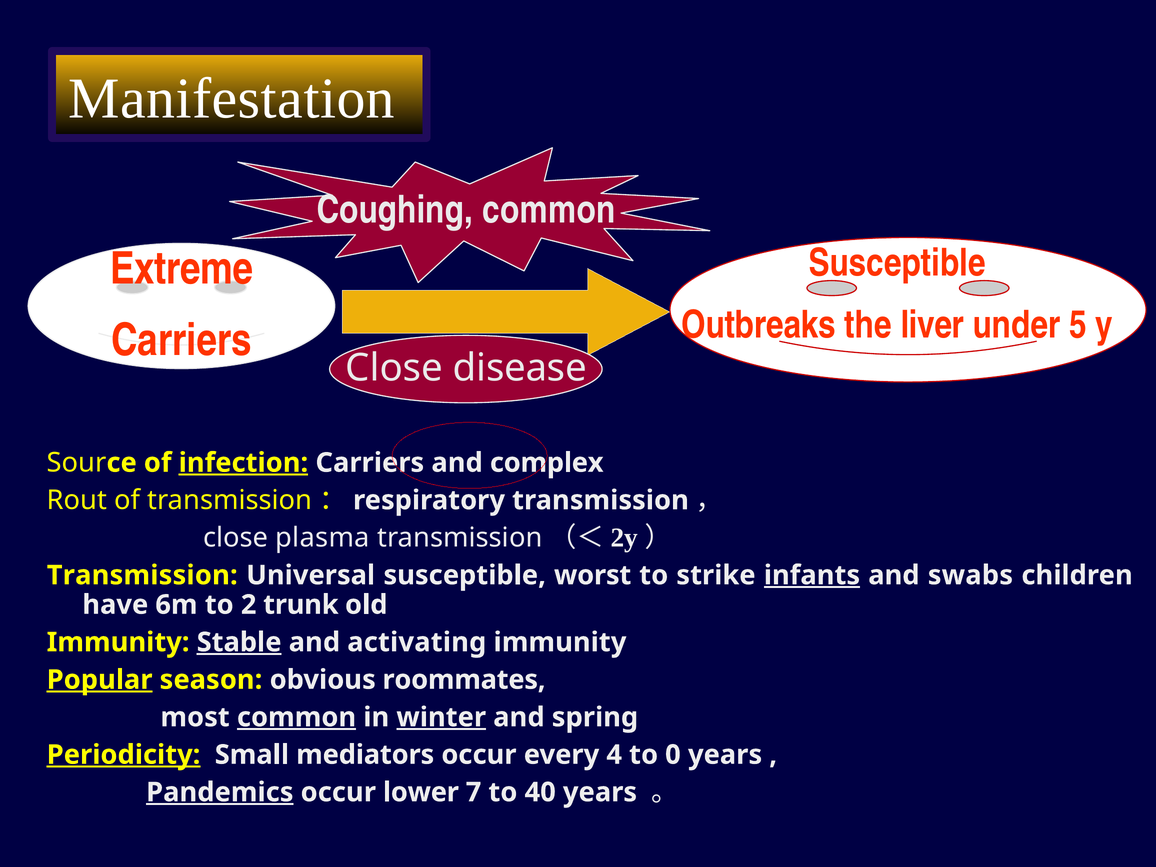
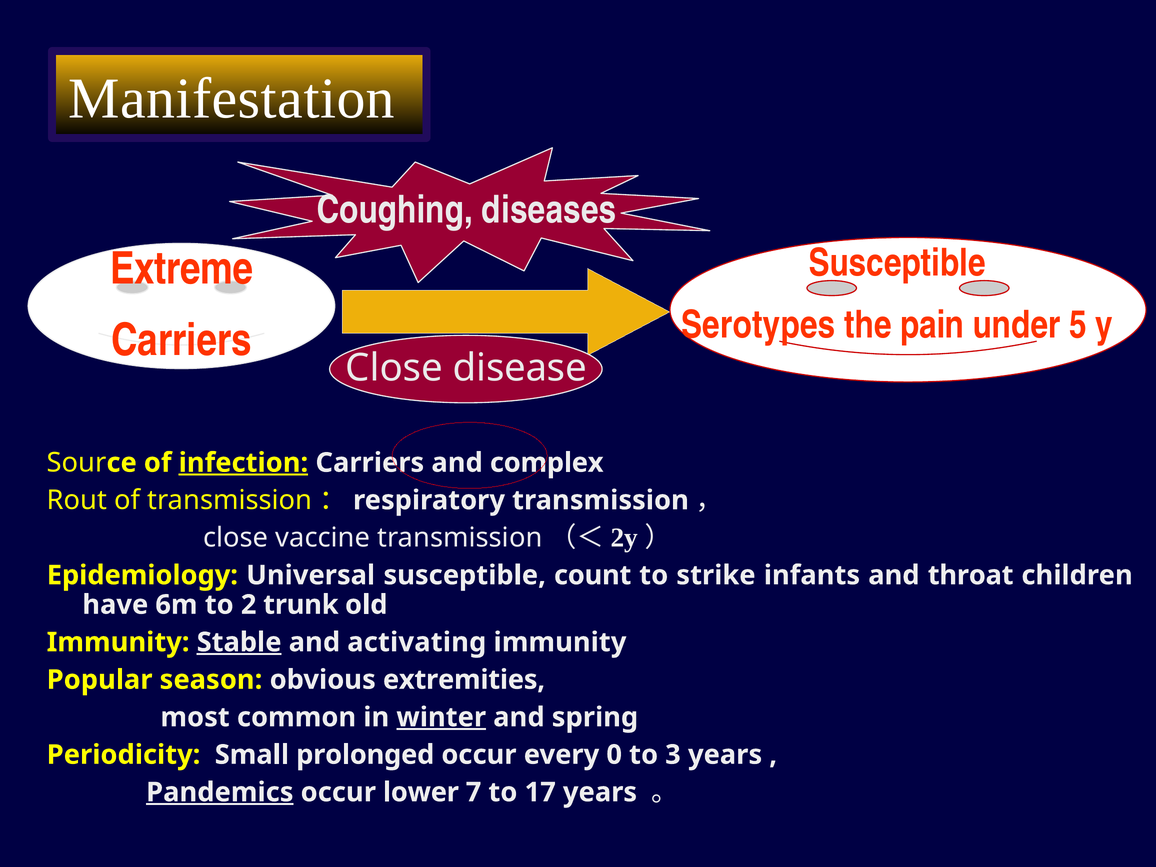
Coughing common: common -> diseases (549, 210)
Outbreaks: Outbreaks -> Serotypes (758, 325)
liver: liver -> pain (932, 325)
plasma: plasma -> vaccine (323, 538)
Transmission: Transmission -> Epidemiology (142, 575)
worst: worst -> count (593, 575)
infants underline: present -> none (812, 575)
swabs: swabs -> throat (971, 575)
Popular underline: present -> none (100, 680)
roommates: roommates -> extremities (464, 680)
common underline: present -> none (297, 717)
Periodicity underline: present -> none (124, 755)
mediators: mediators -> prolonged (365, 755)
4: 4 -> 0 (614, 755)
0: 0 -> 3 (673, 755)
40: 40 -> 17 (540, 792)
